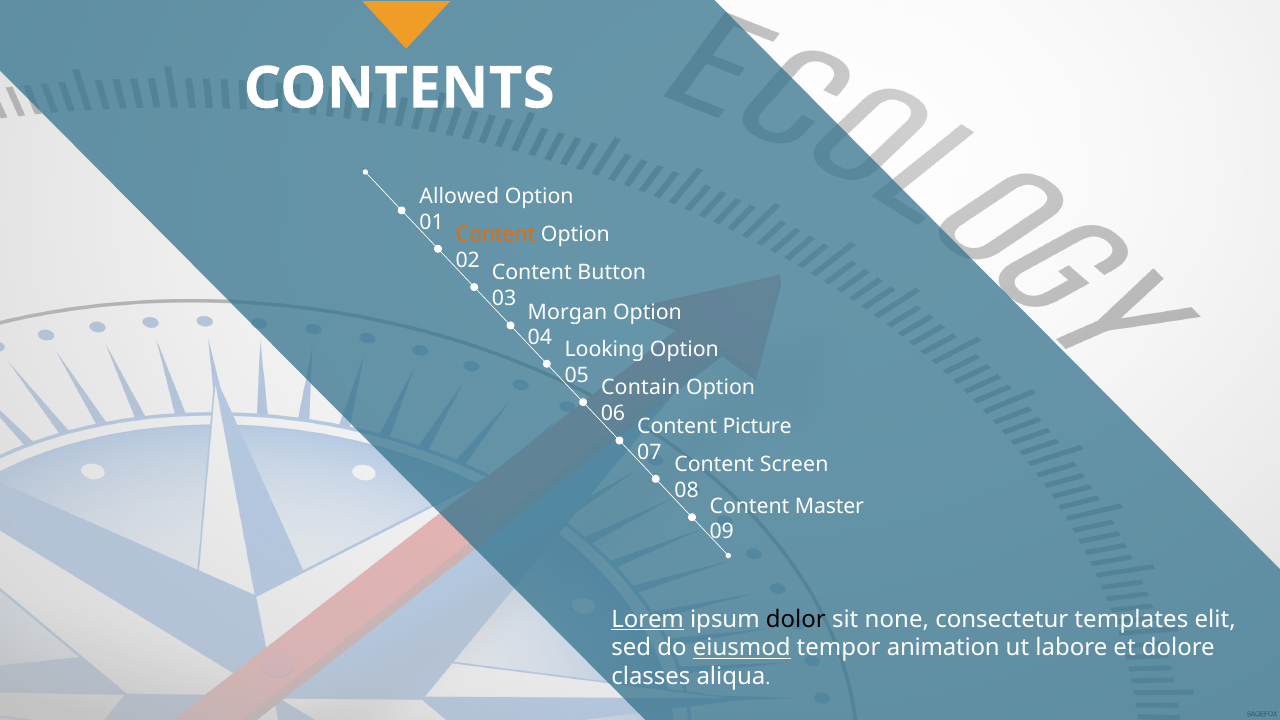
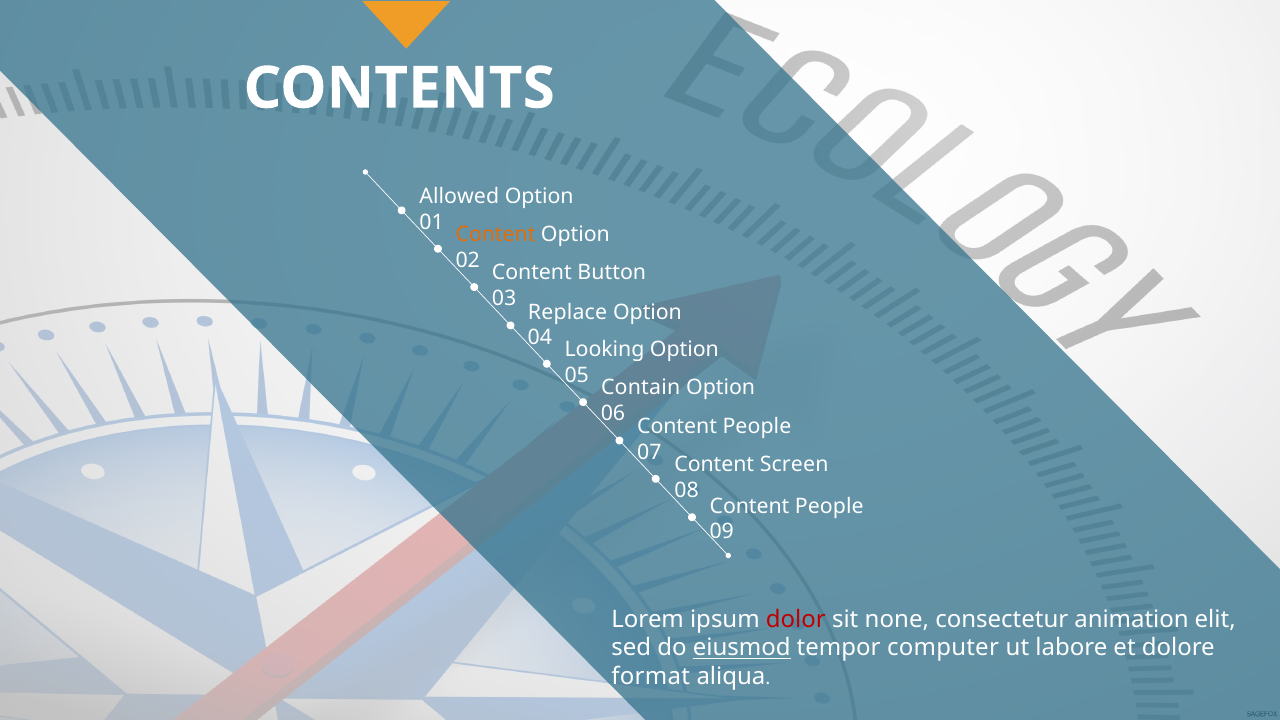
Morgan: Morgan -> Replace (567, 312)
Picture: Picture -> People (757, 427)
Master: Master -> People (829, 506)
Lorem underline: present -> none (648, 619)
dolor colour: black -> red (796, 619)
templates: templates -> animation (1131, 619)
animation: animation -> computer (943, 648)
classes: classes -> format (651, 677)
